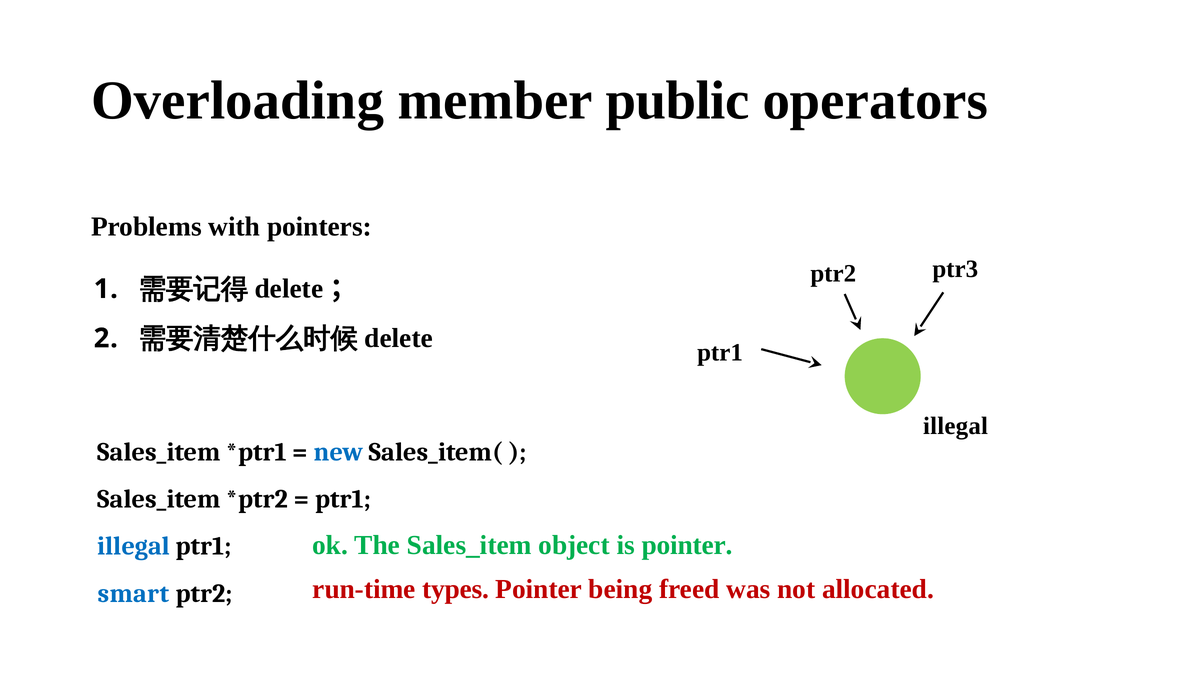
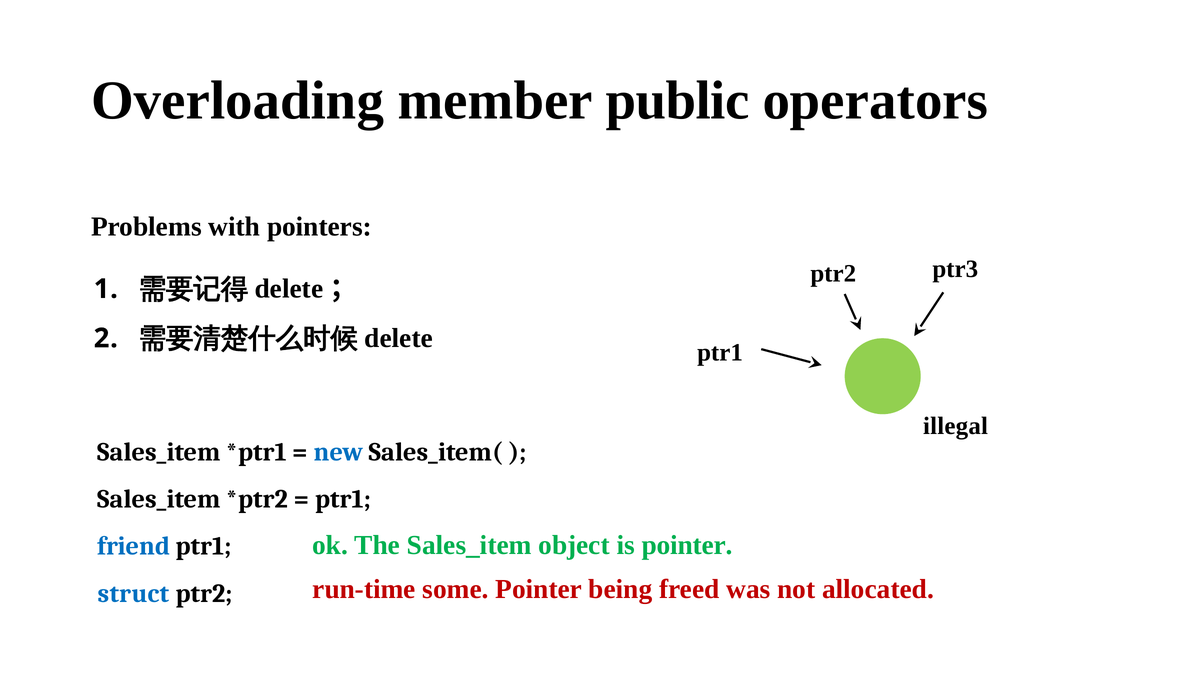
illegal: illegal -> friend (134, 546)
types: types -> some (456, 589)
smart: smart -> struct (134, 593)
